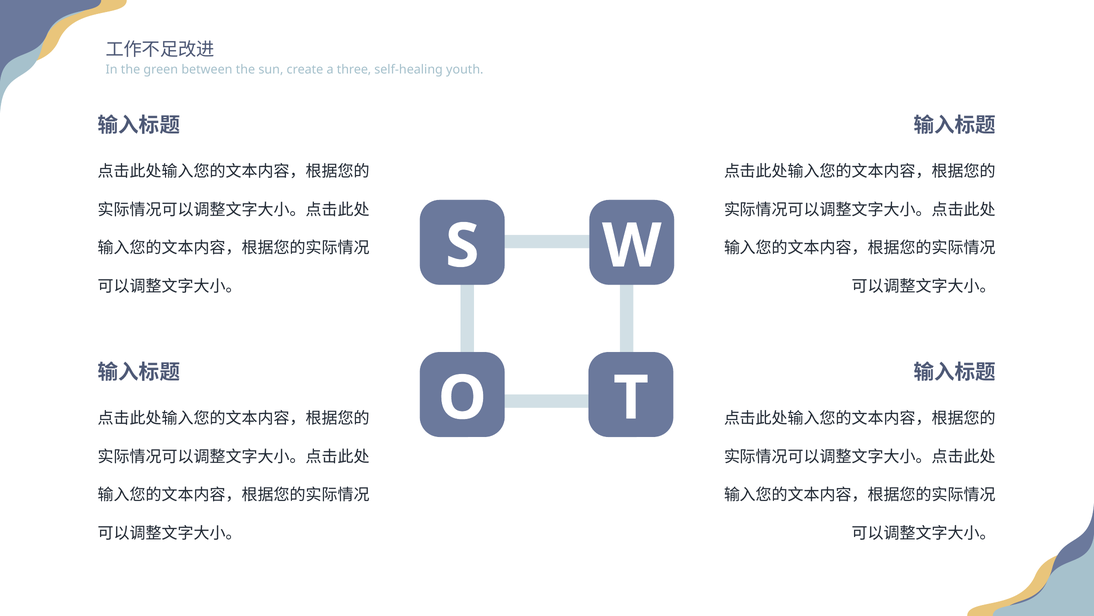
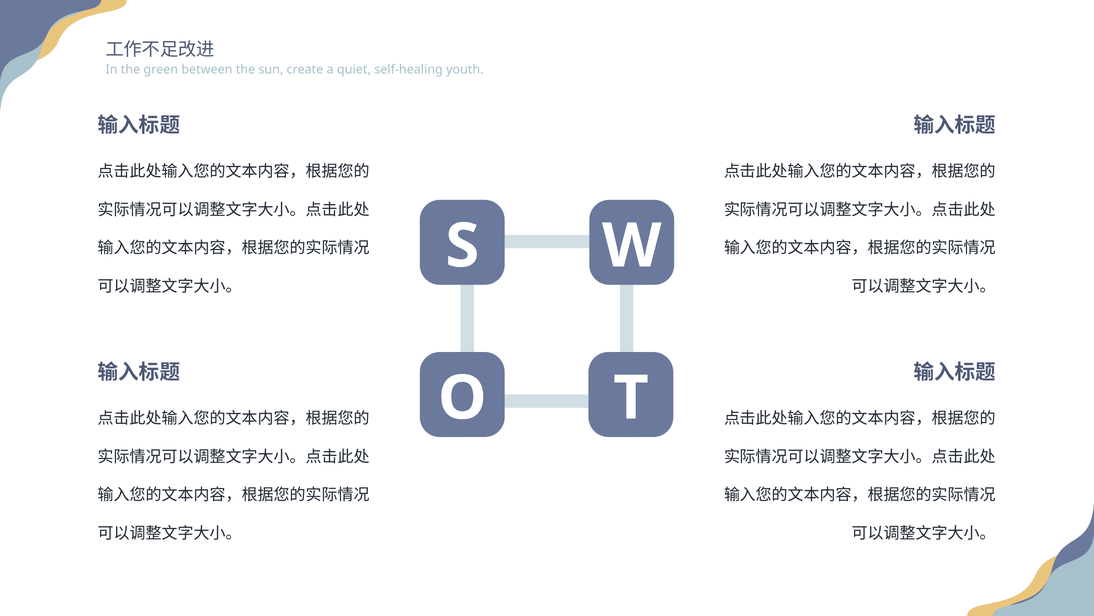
three: three -> quiet (354, 70)
